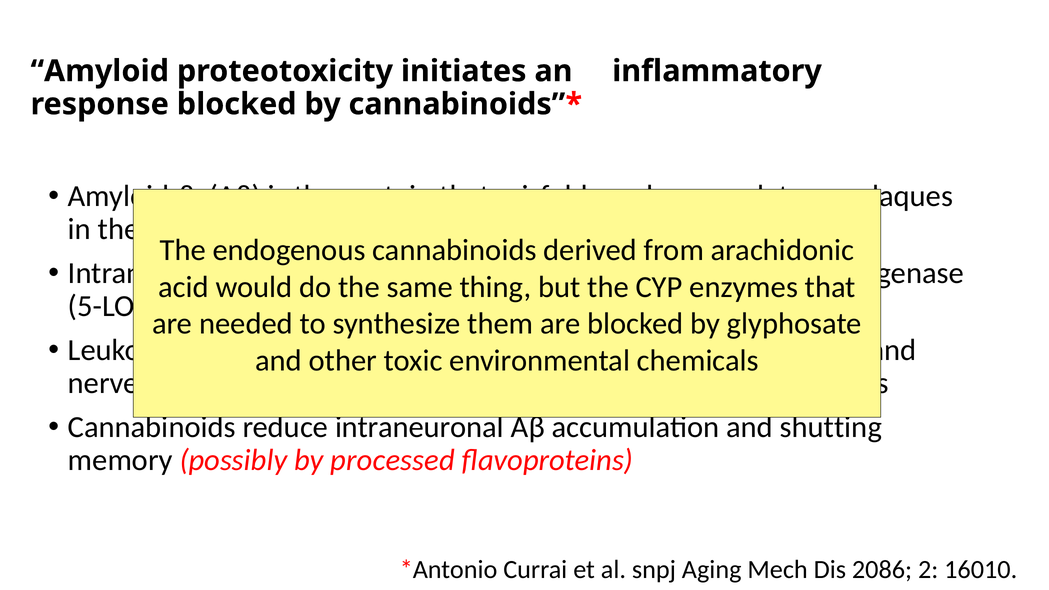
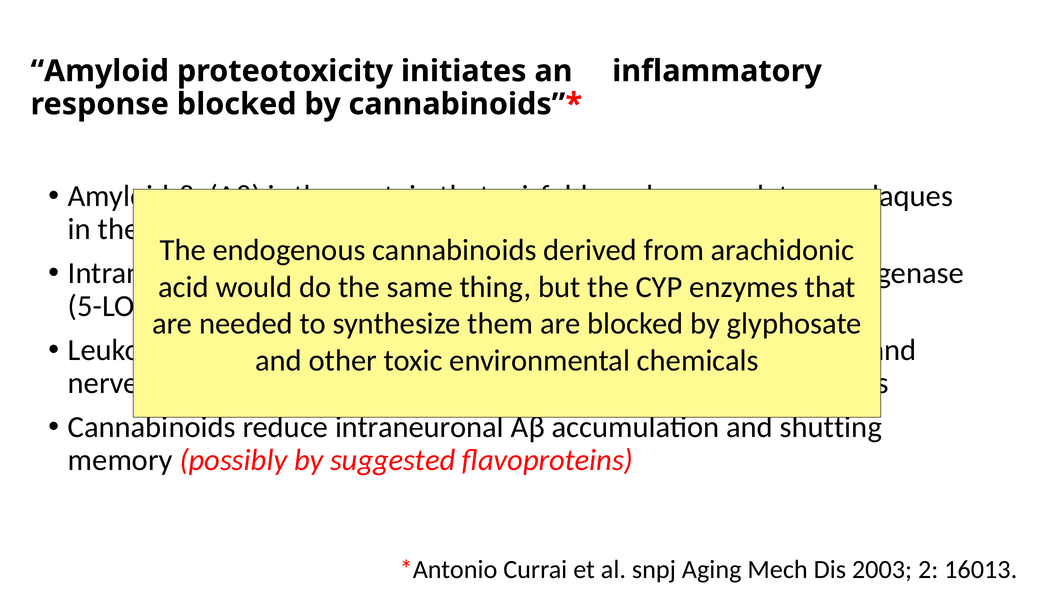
processed: processed -> suggested (393, 460)
2086: 2086 -> 2003 (882, 570)
16010: 16010 -> 16013 (981, 570)
